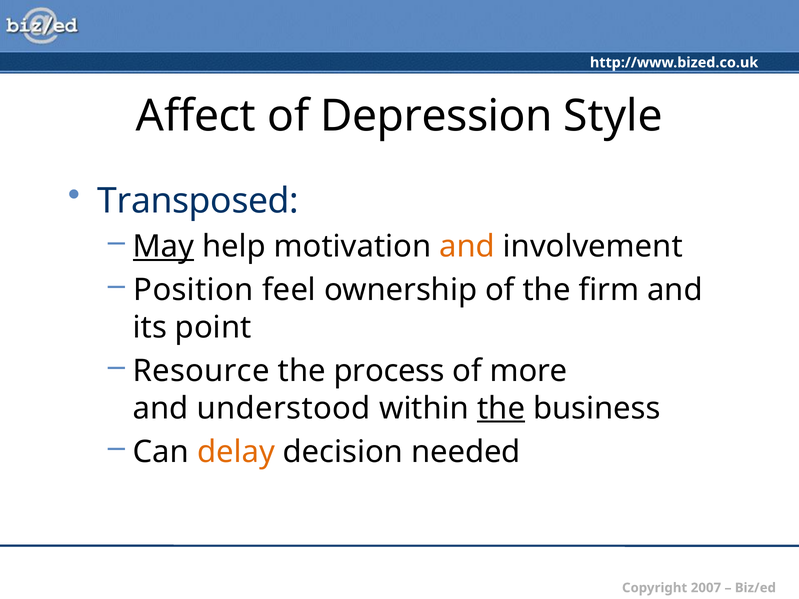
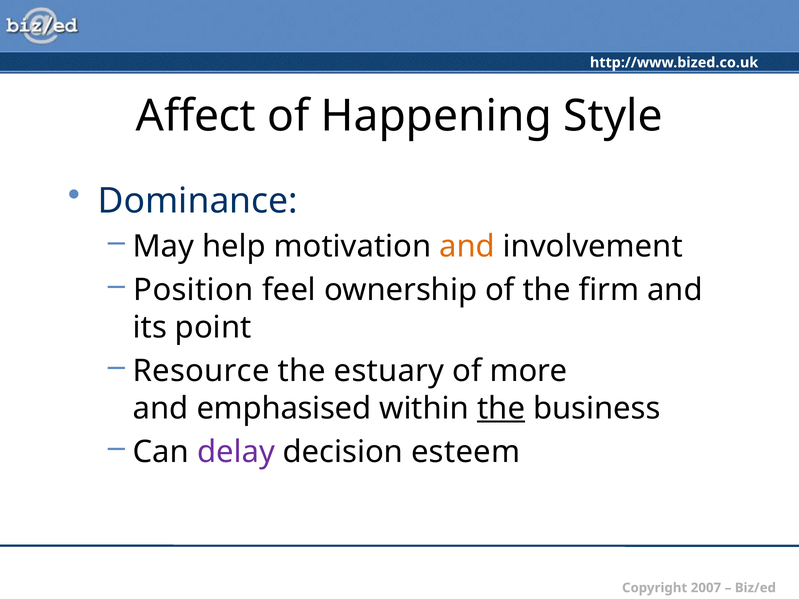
Depression: Depression -> Happening (436, 116)
Transposed: Transposed -> Dominance (198, 201)
May underline: present -> none (164, 247)
process: process -> estuary (389, 371)
understood: understood -> emphasised (284, 408)
delay colour: orange -> purple (236, 452)
needed: needed -> esteem (466, 452)
